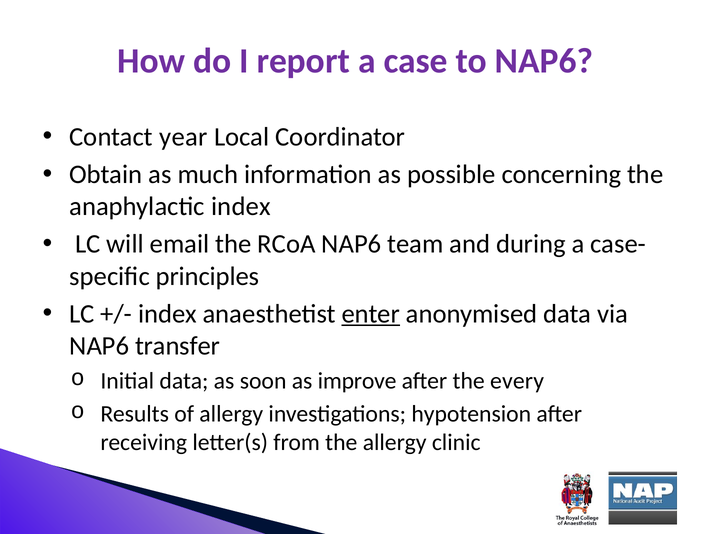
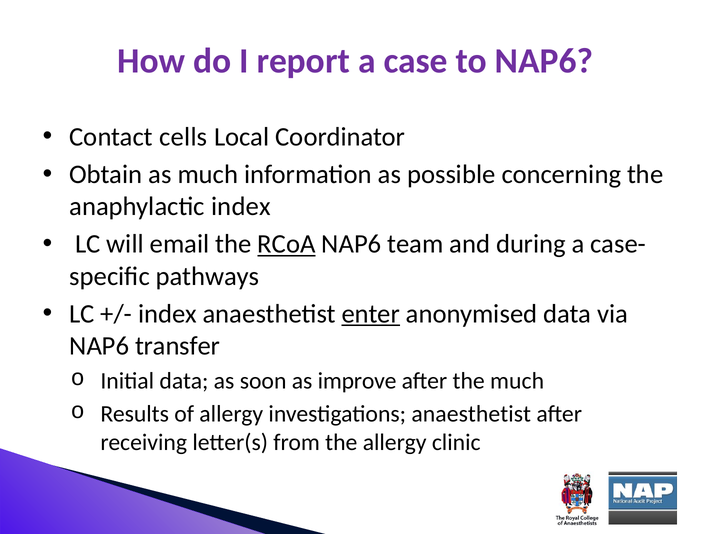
year: year -> cells (183, 137)
RCoA underline: none -> present (286, 244)
principles: principles -> pathways (207, 276)
the every: every -> much (517, 380)
investigations hypotension: hypotension -> anaesthetist (471, 413)
